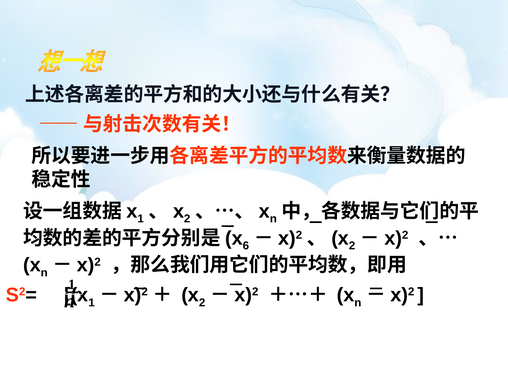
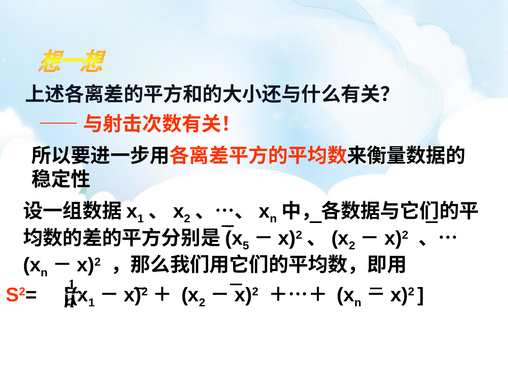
6: 6 -> 5 (246, 246)
